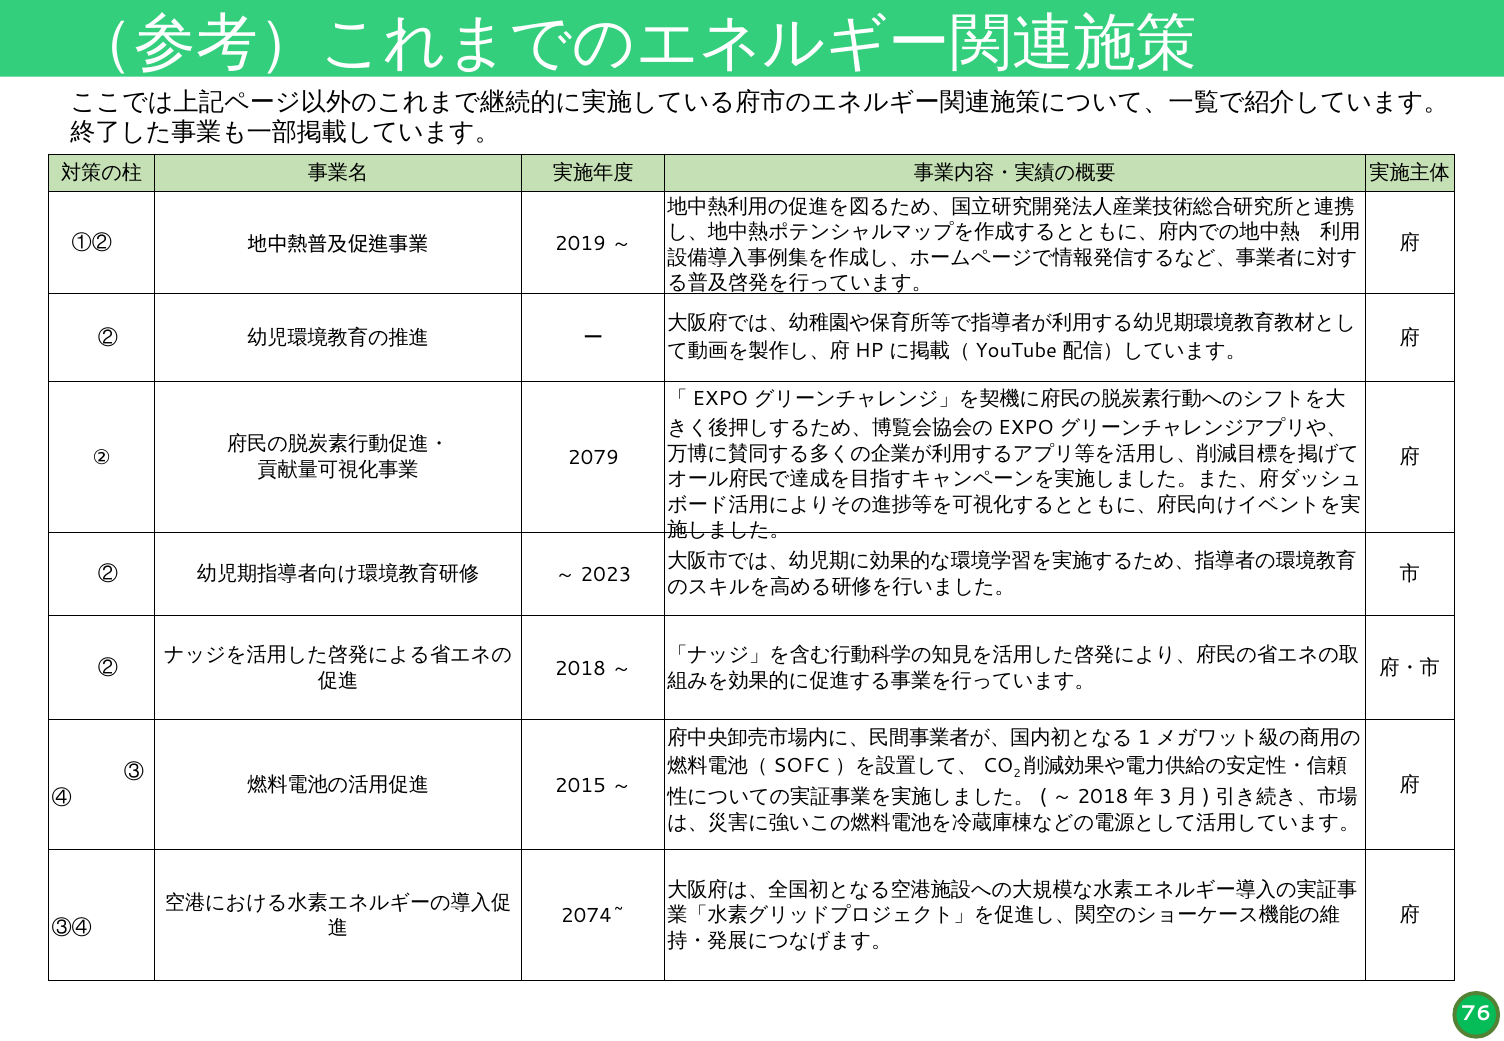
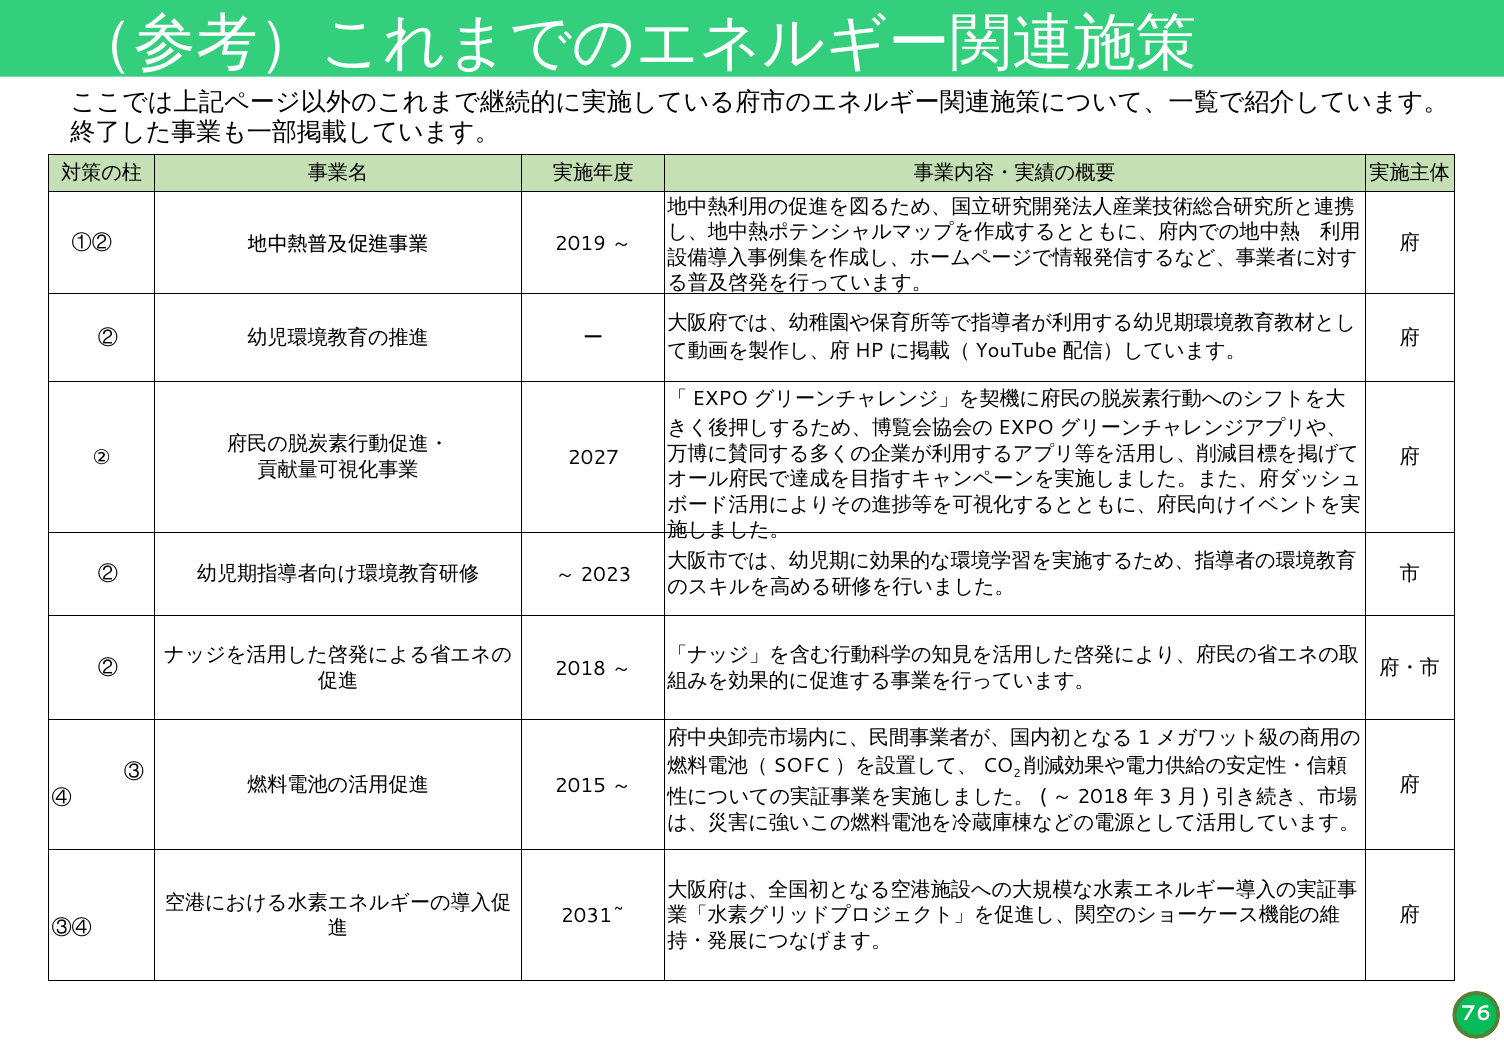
2079: 2079 -> 2027 (593, 458)
2074~: 2074~ -> 2031~ (593, 916)
